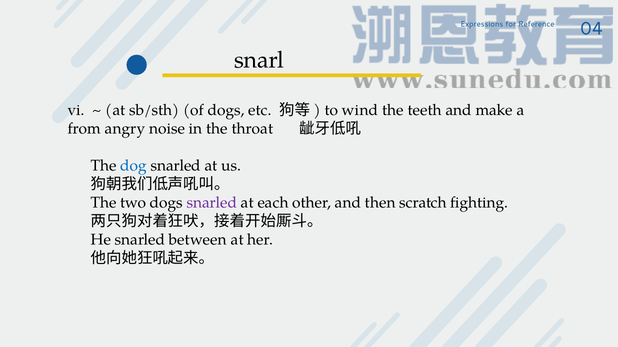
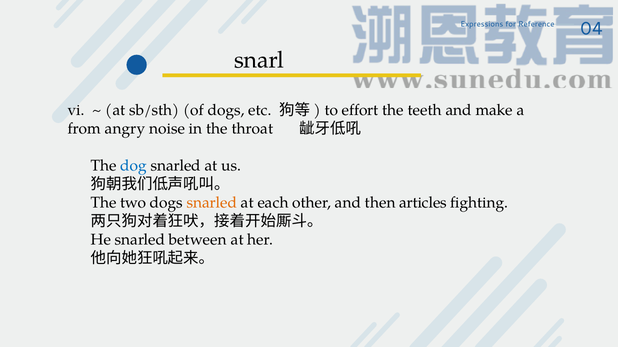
wind: wind -> effort (360, 110)
snarled colour: purple -> orange (212, 203)
scratch: scratch -> articles (423, 203)
